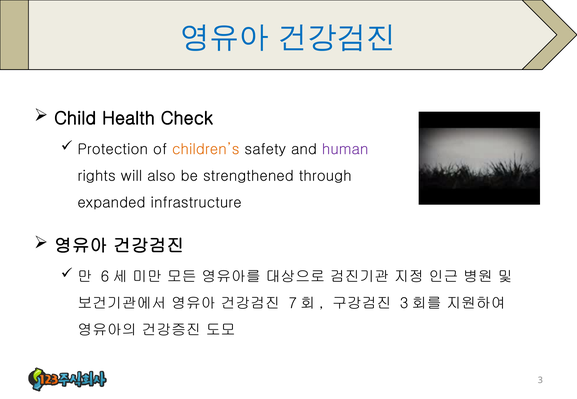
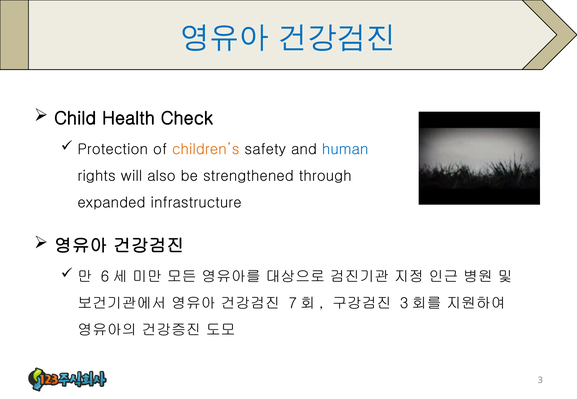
human colour: purple -> blue (345, 150)
